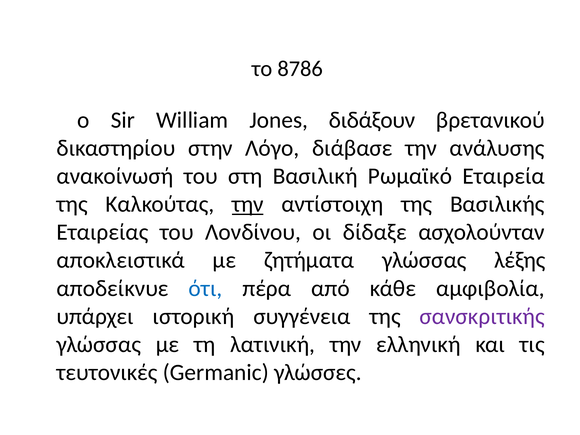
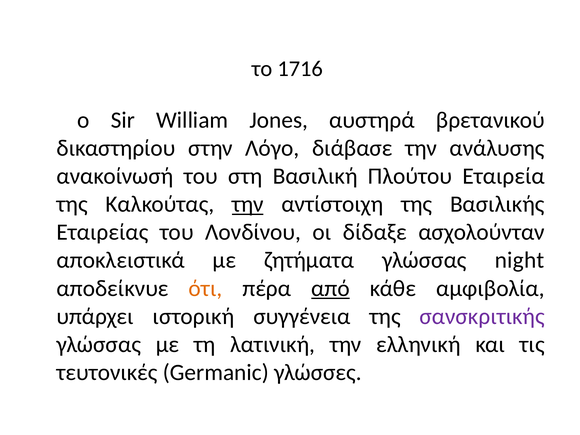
8786: 8786 -> 1716 (300, 69)
διδάξουν: διδάξουν -> αυστηρά (372, 120)
Ρωμαϊκό: Ρωμαϊκό -> Πλούτου (410, 176)
λέξης: λέξης -> night (520, 260)
ότι colour: blue -> orange (205, 288)
από underline: none -> present (330, 288)
